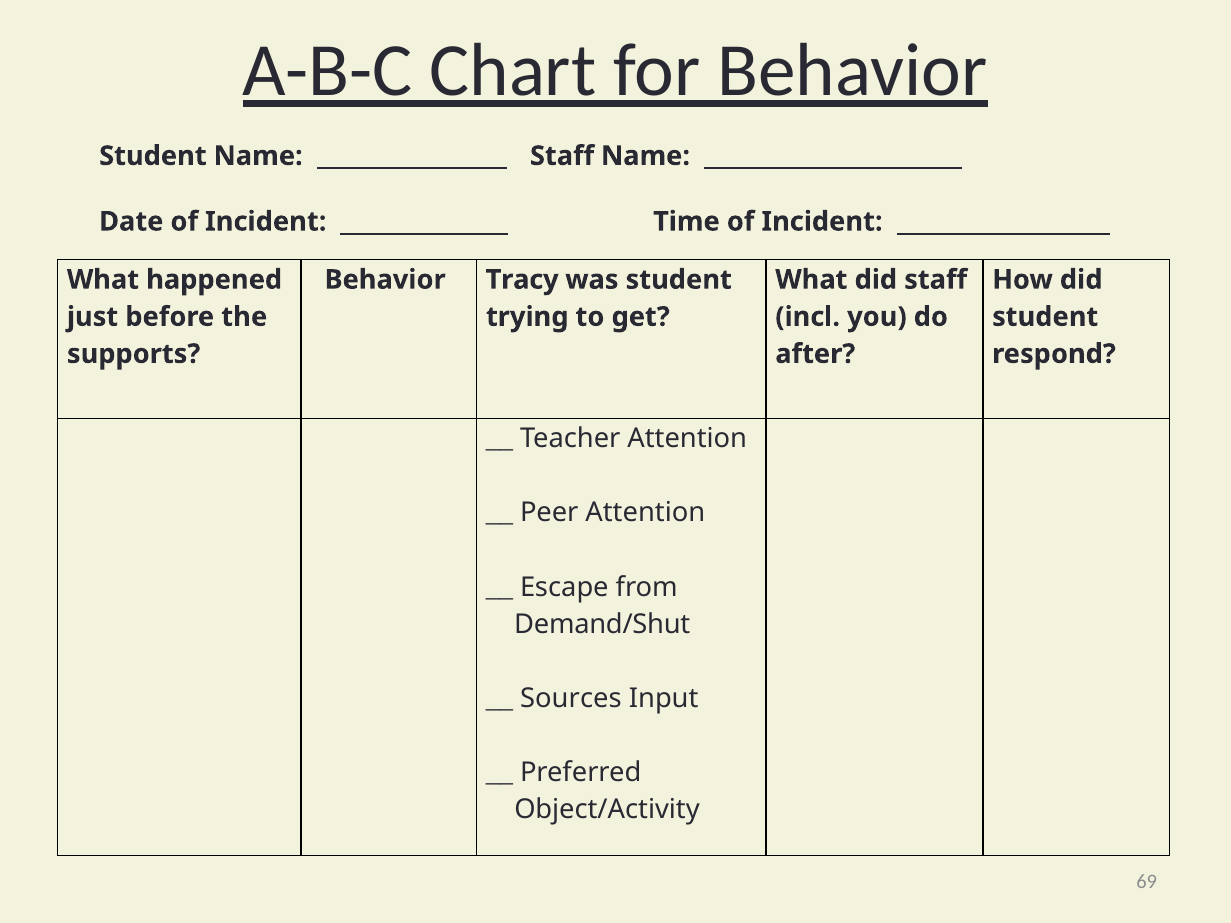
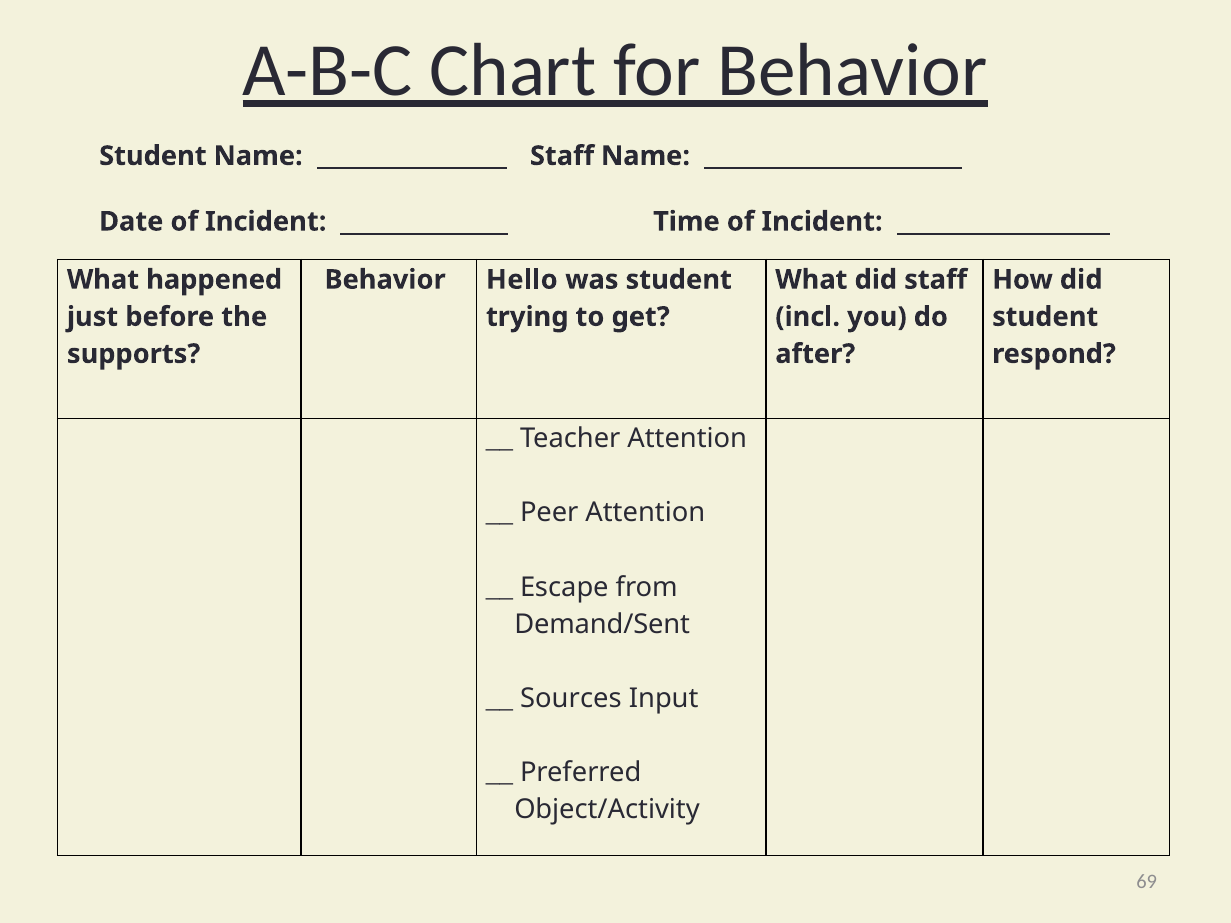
Tracy: Tracy -> Hello (522, 280)
Demand/Shut: Demand/Shut -> Demand/Sent (602, 624)
